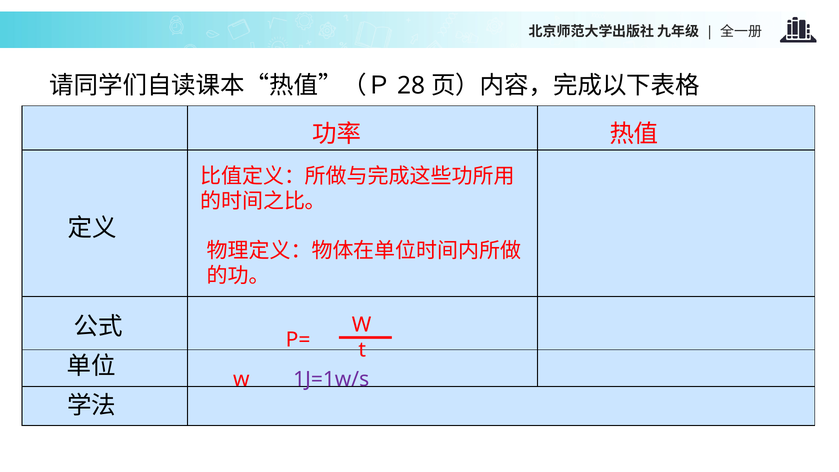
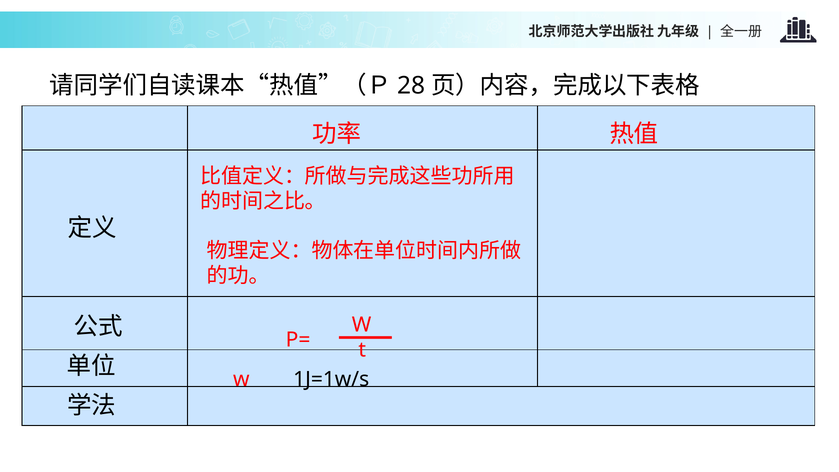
1J=1w/s colour: purple -> black (331, 379)
